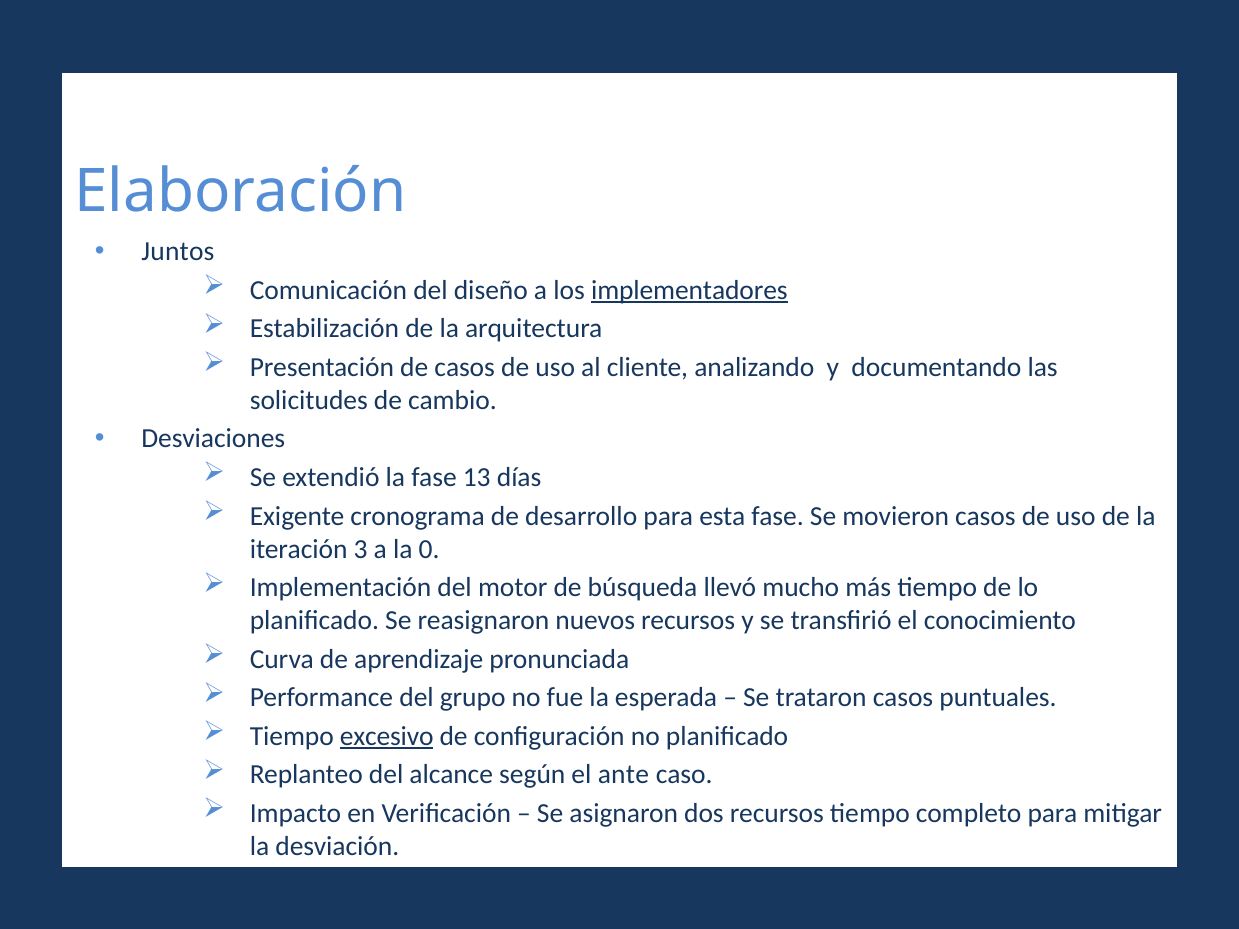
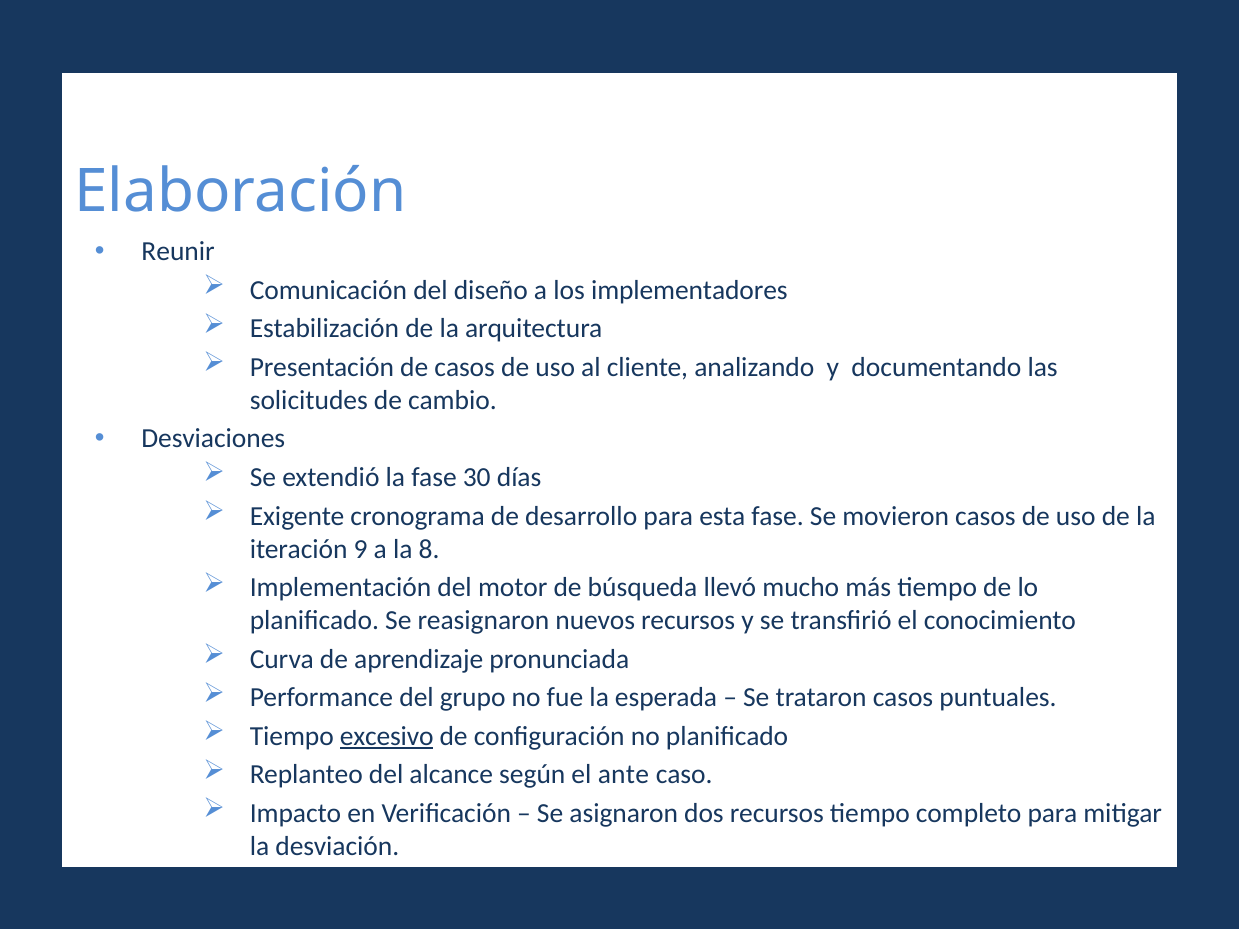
Juntos: Juntos -> Reunir (178, 252)
implementadores underline: present -> none (689, 290)
13: 13 -> 30 (477, 478)
3: 3 -> 9 (361, 549)
0: 0 -> 8 (429, 549)
